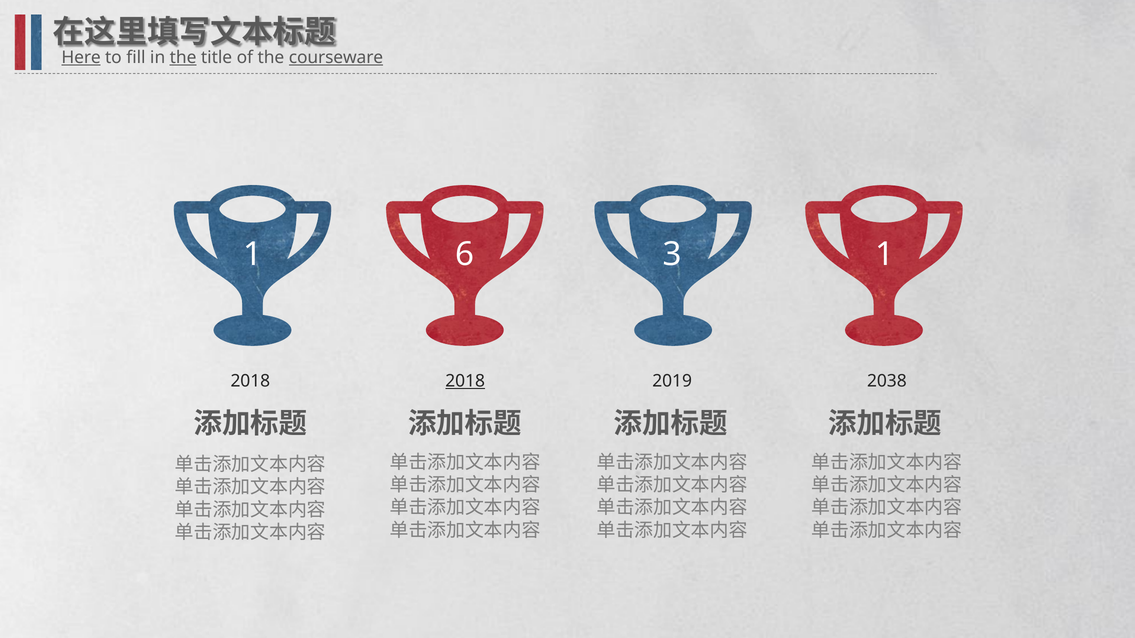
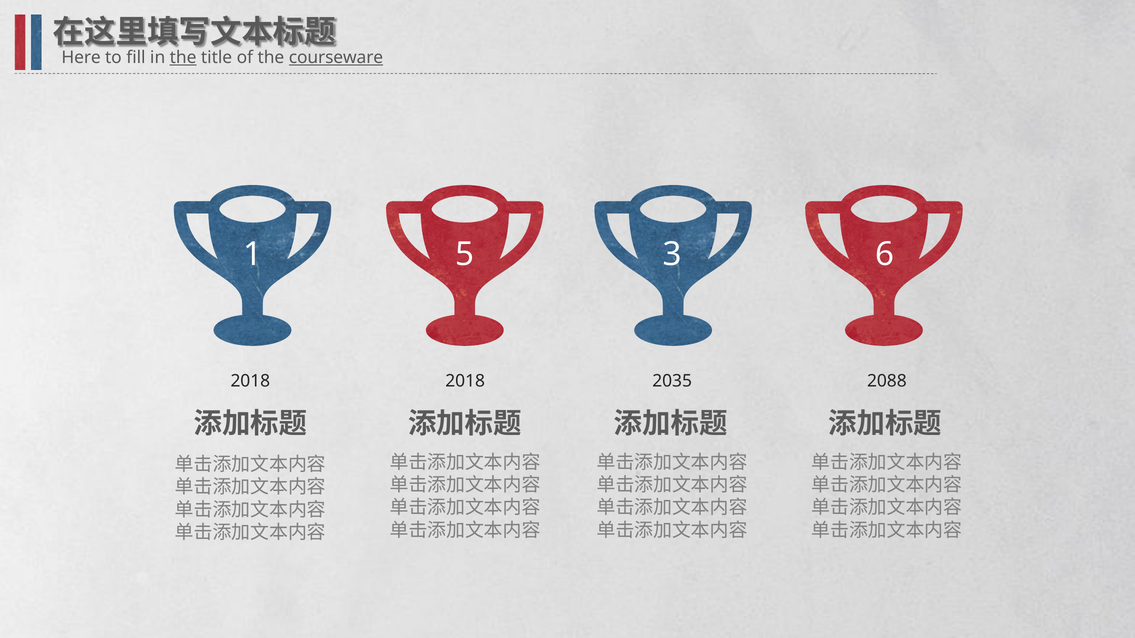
Here underline: present -> none (81, 58)
6: 6 -> 5 (465, 255)
3 1: 1 -> 6 (885, 255)
2018 underline: present -> none (465, 381)
2019: 2019 -> 2035 (672, 381)
2038: 2038 -> 2088 (887, 381)
